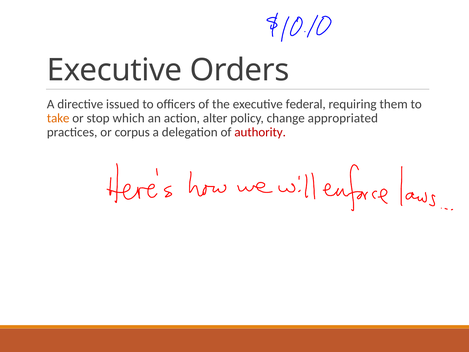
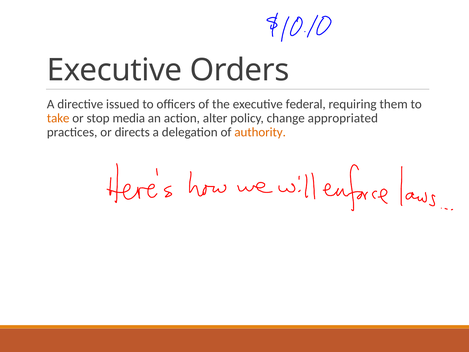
which: which -> media (129, 118)
corpus: corpus -> directs (132, 132)
authority colour: red -> orange (260, 132)
